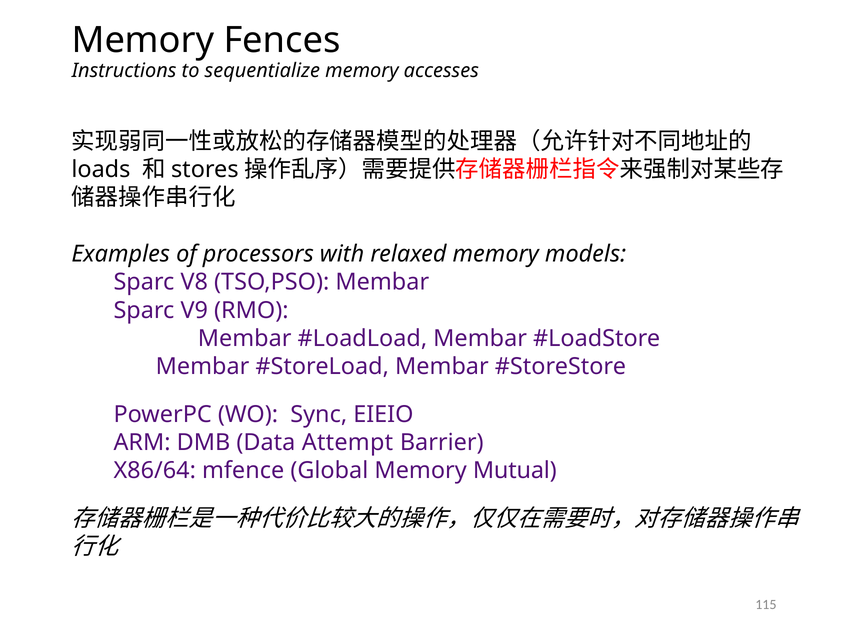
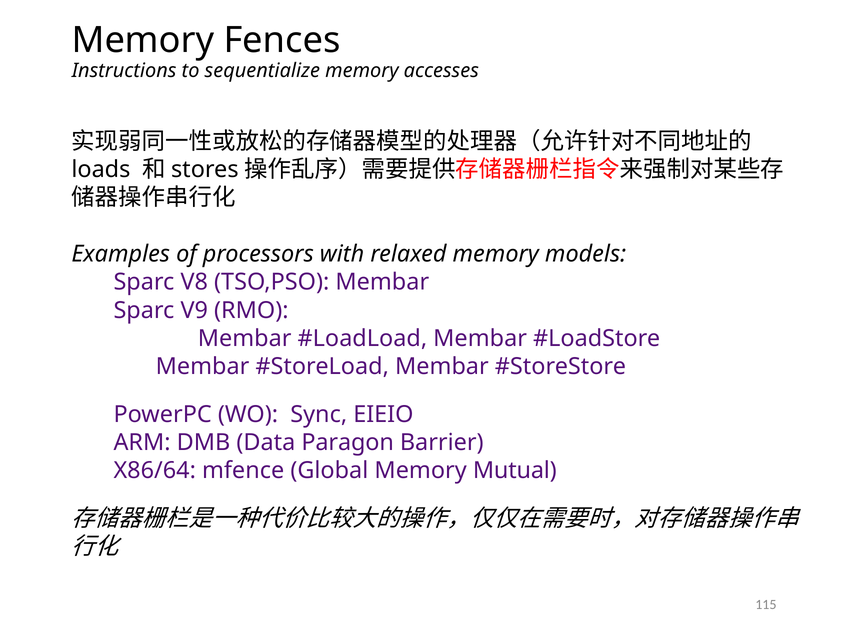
Attempt: Attempt -> Paragon (348, 442)
